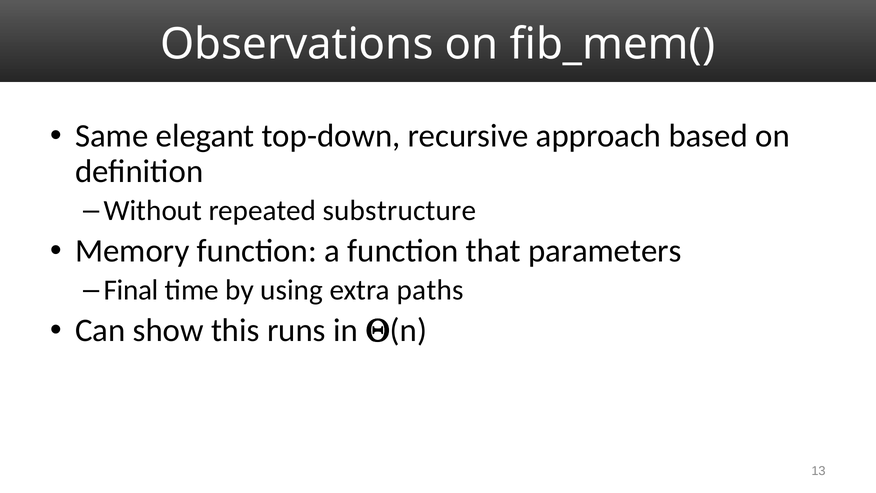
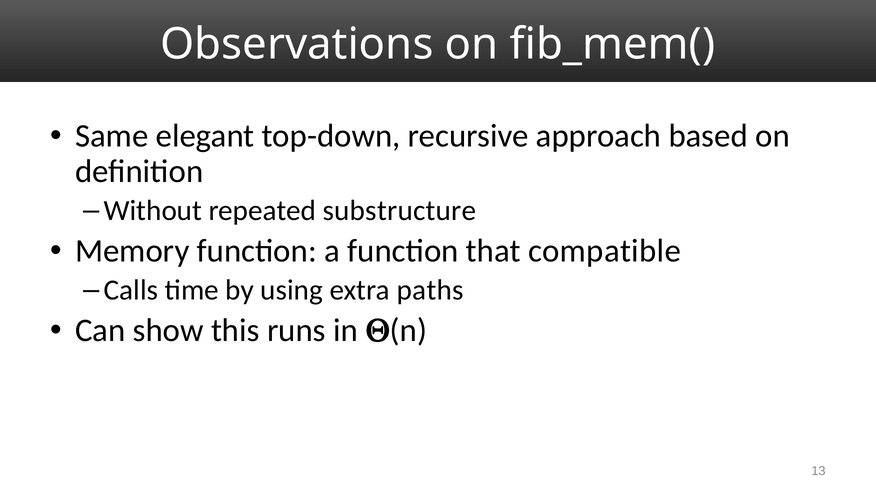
parameters: parameters -> compatible (605, 251)
Final: Final -> Calls (131, 290)
